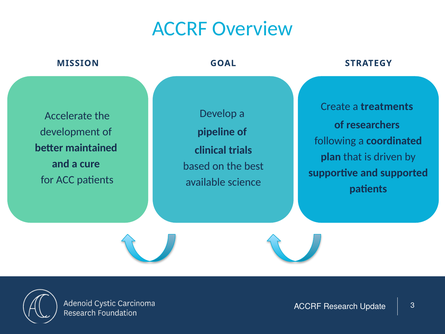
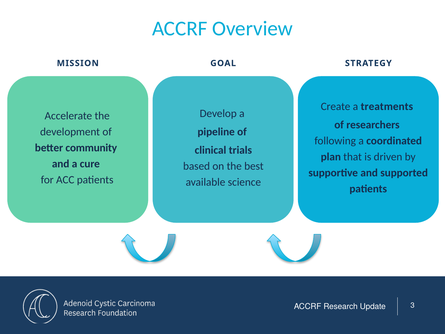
maintained: maintained -> community (91, 148)
